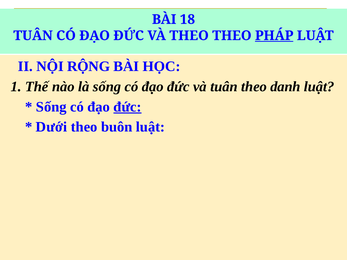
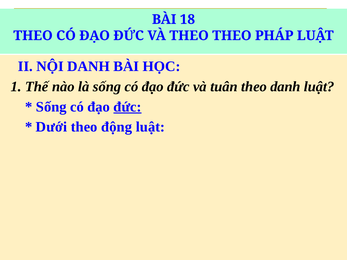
TUÂN: TUÂN -> THEO (33, 36)
PHÁP underline: present -> none (274, 36)
NỘI RỘNG: RỘNG -> DANH (88, 66)
buôn: buôn -> động (117, 127)
